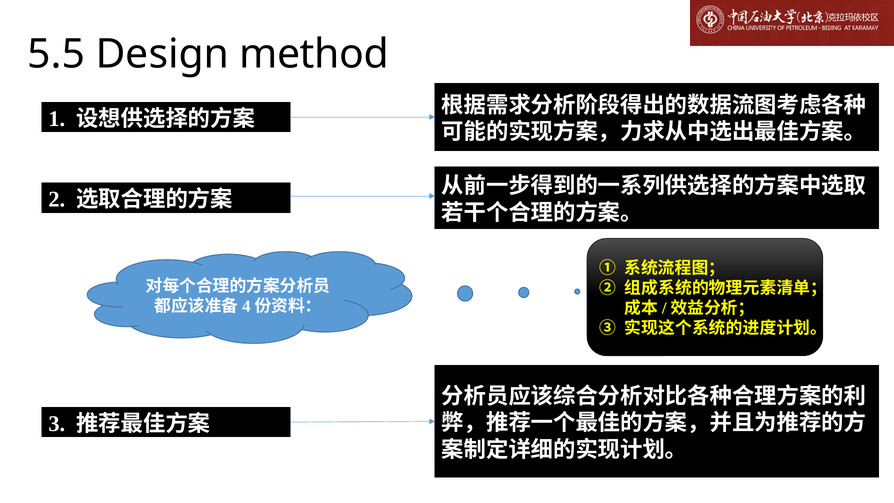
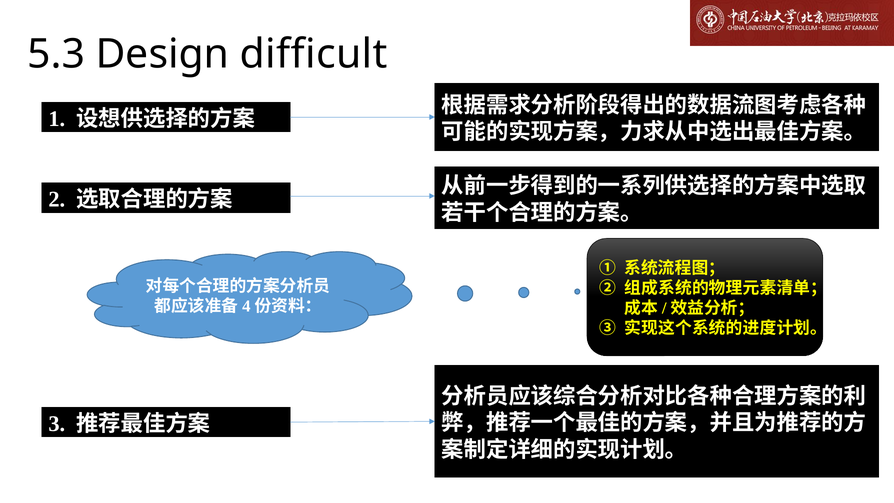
5.5: 5.5 -> 5.3 (56, 54)
method: method -> difficult (314, 54)
